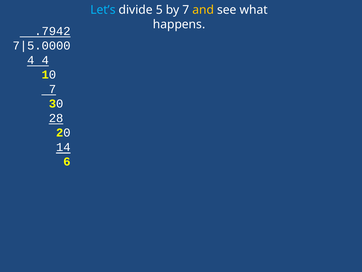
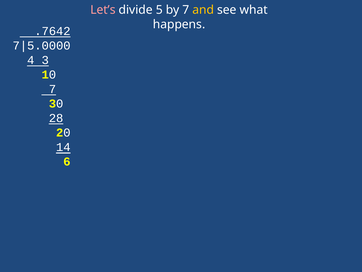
Let’s colour: light blue -> pink (103, 10)
.7942: .7942 -> .7642 (52, 31)
4 4: 4 -> 3 (45, 60)
